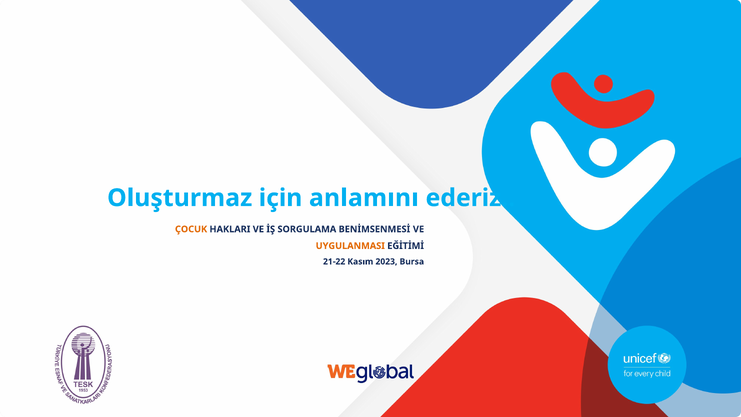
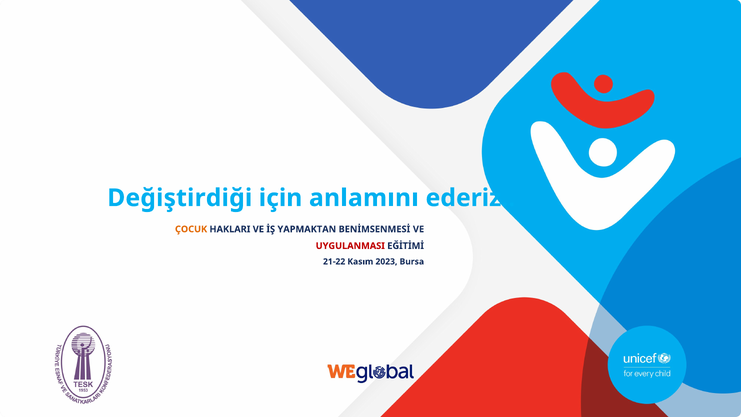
Oluşturmaz: Oluşturmaz -> Değiştirdiği (180, 198)
SORGULAMA: SORGULAMA -> YAPMAKTAN (307, 229)
UYGULANMASI colour: orange -> red (350, 246)
